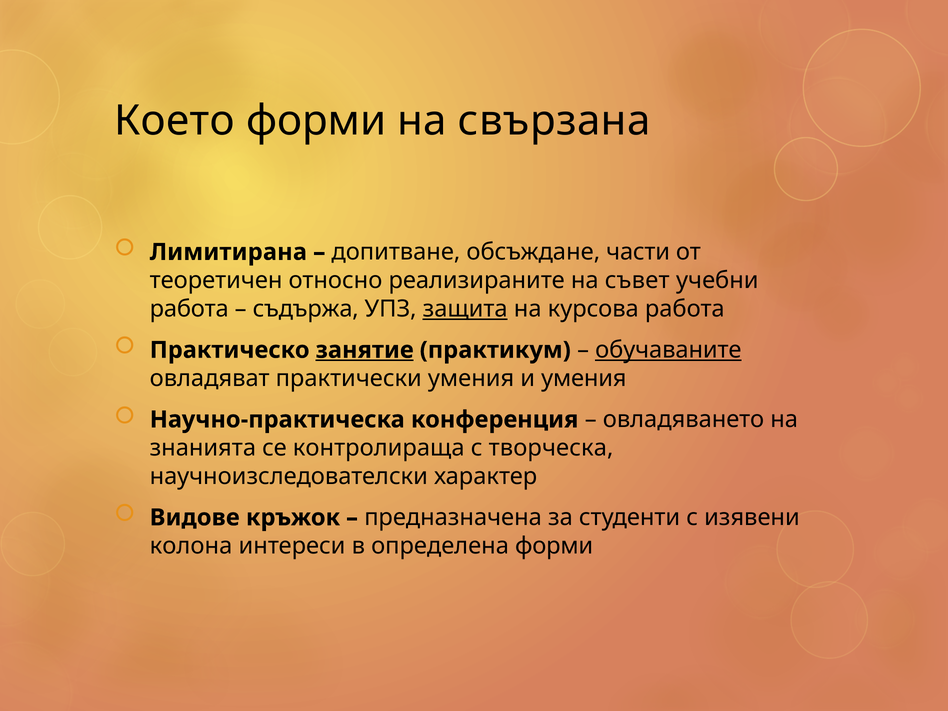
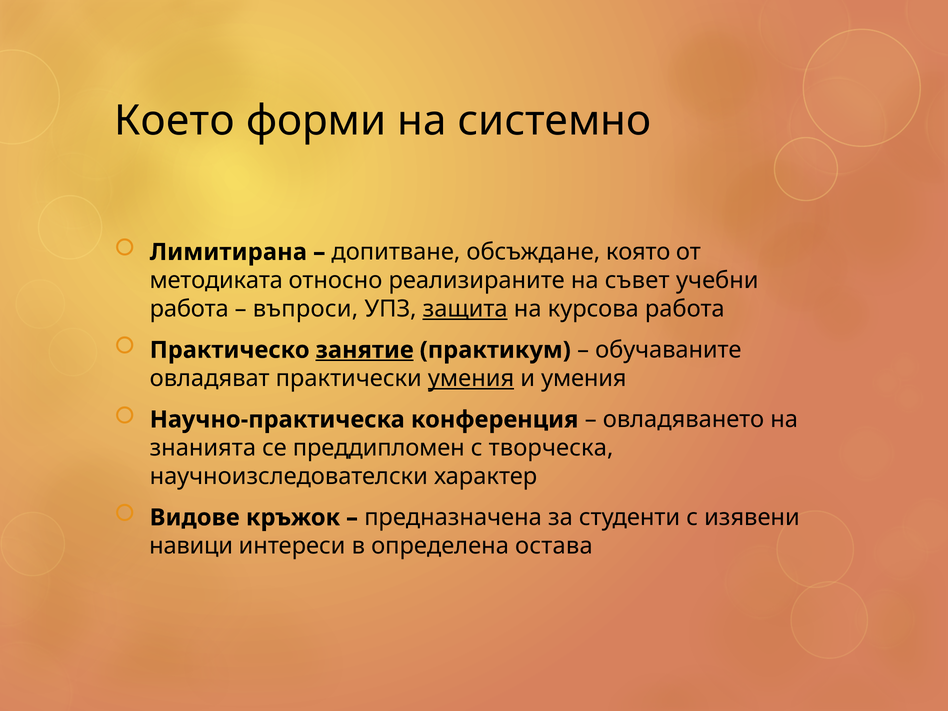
свързана: свързана -> системно (554, 121)
части: части -> която (638, 252)
теоретичен: теоретичен -> методиката (216, 280)
съдържа: съдържа -> въпроси (305, 309)
обучаваните underline: present -> none (668, 350)
умения underline: none -> present (471, 378)
контролираща: контролираща -> преддипломен (379, 448)
колона: колона -> навици (191, 546)
определена форми: форми -> остава (554, 546)
